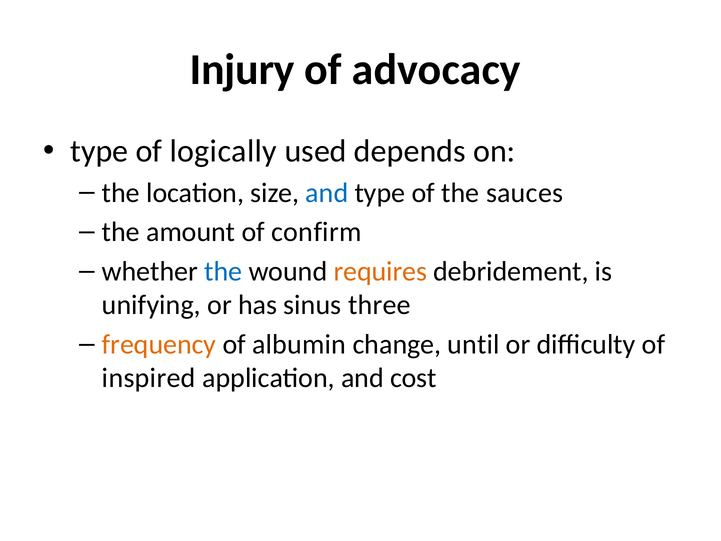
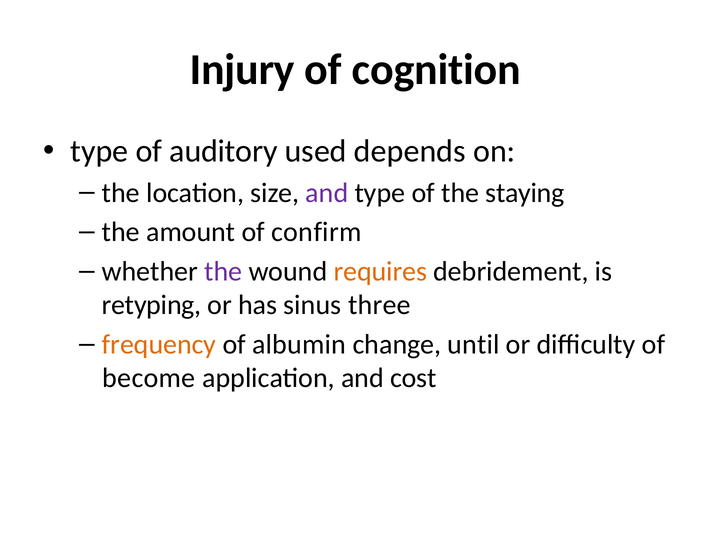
advocacy: advocacy -> cognition (436, 70)
logically: logically -> auditory (224, 151)
and colour: blue -> purple (327, 193)
sauces: sauces -> staying (525, 193)
the colour: blue -> purple (223, 271)
unifying: unifying -> retyping (152, 305)
inspired: inspired -> become (149, 378)
